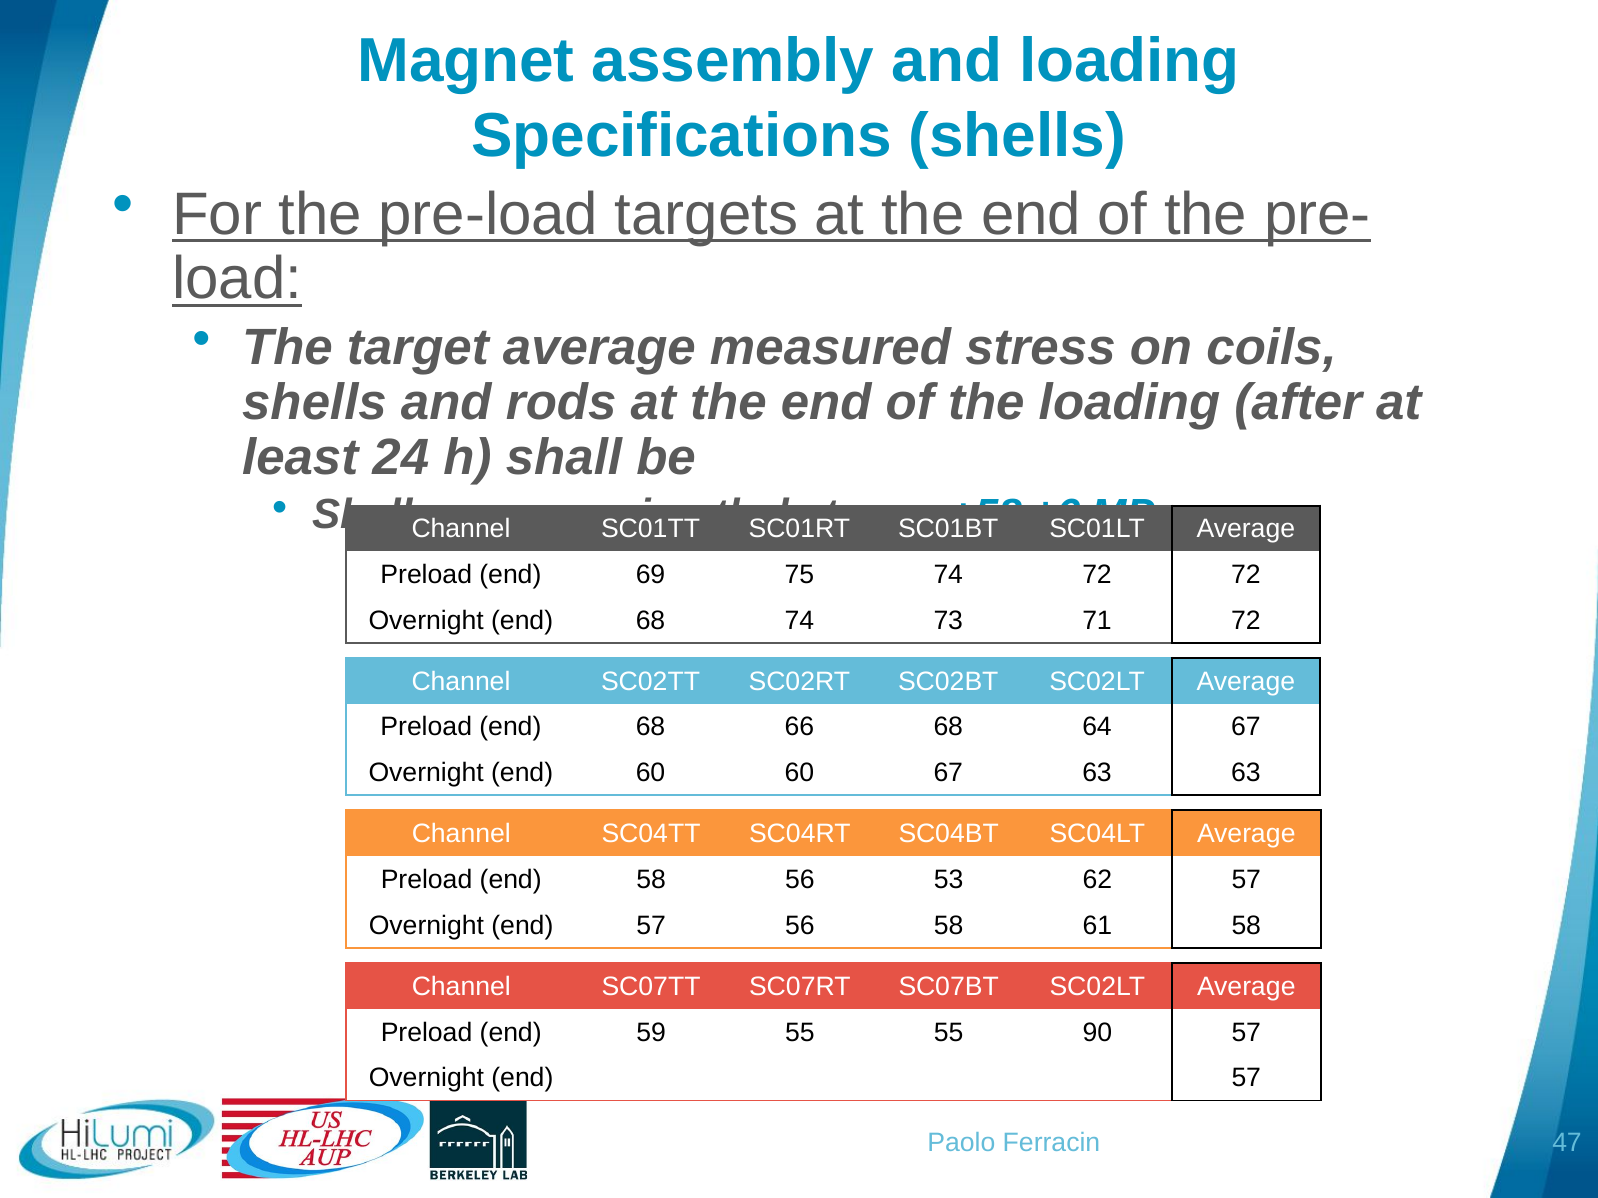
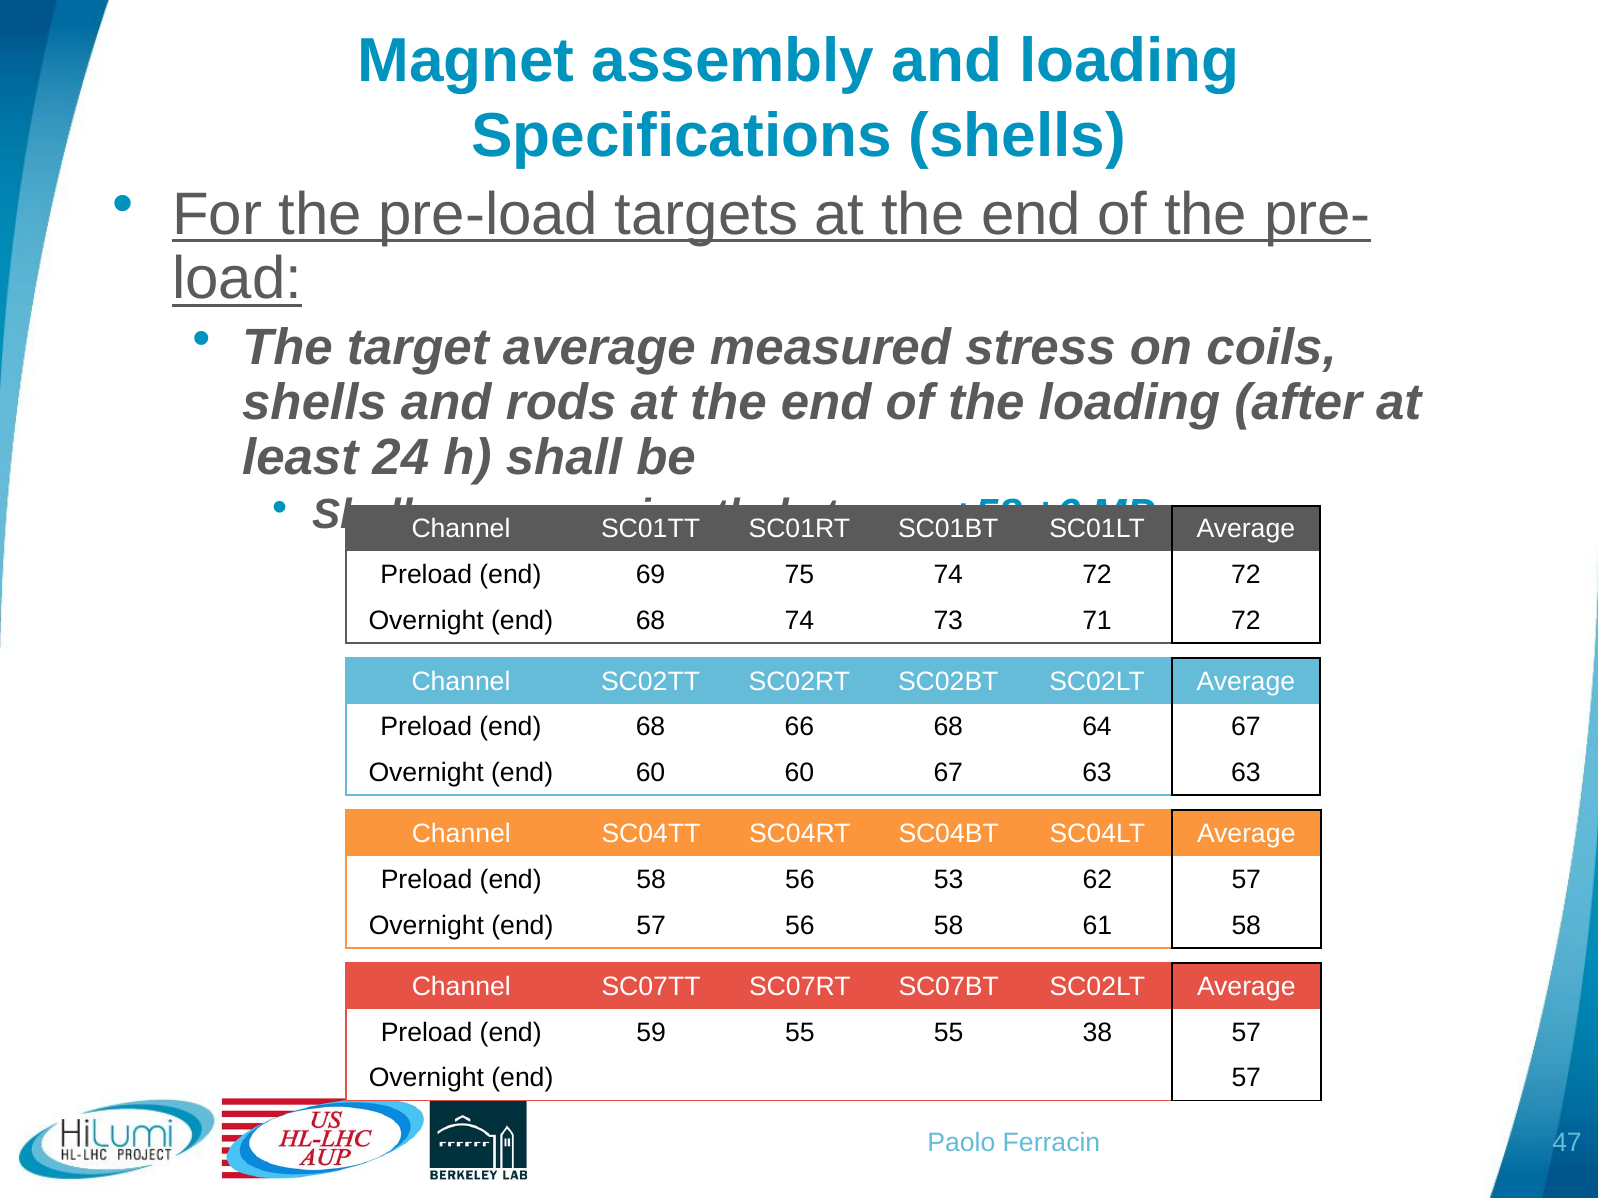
90: 90 -> 38 (1097, 1033)
